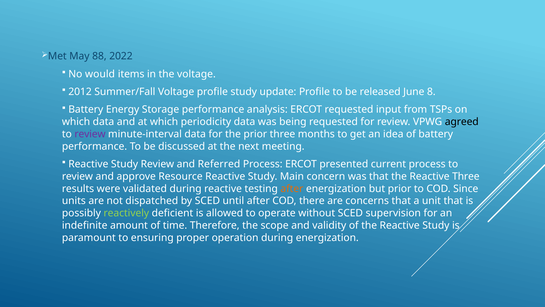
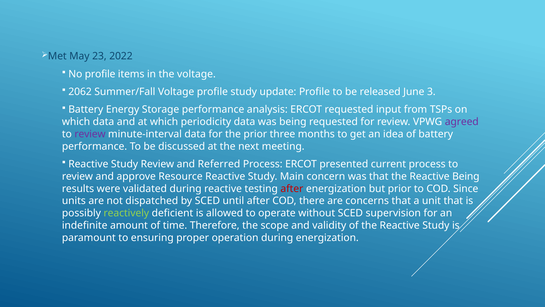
88: 88 -> 23 (99, 56)
No would: would -> profile (100, 74)
2012: 2012 -> 2062 (80, 92)
8: 8 -> 3 (431, 92)
agreed colour: black -> purple (462, 122)
Reactive Three: Three -> Being (466, 176)
after colour: orange -> red (292, 188)
